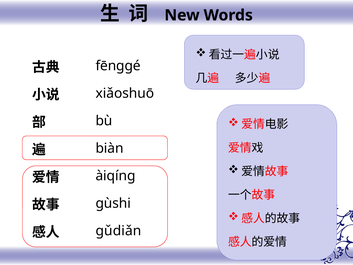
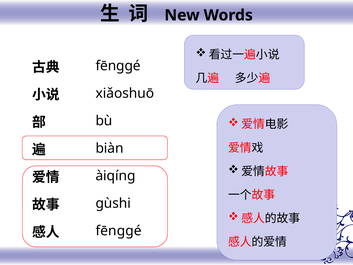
gǔdiǎn: gǔdiǎn -> fēnggé (119, 231)
